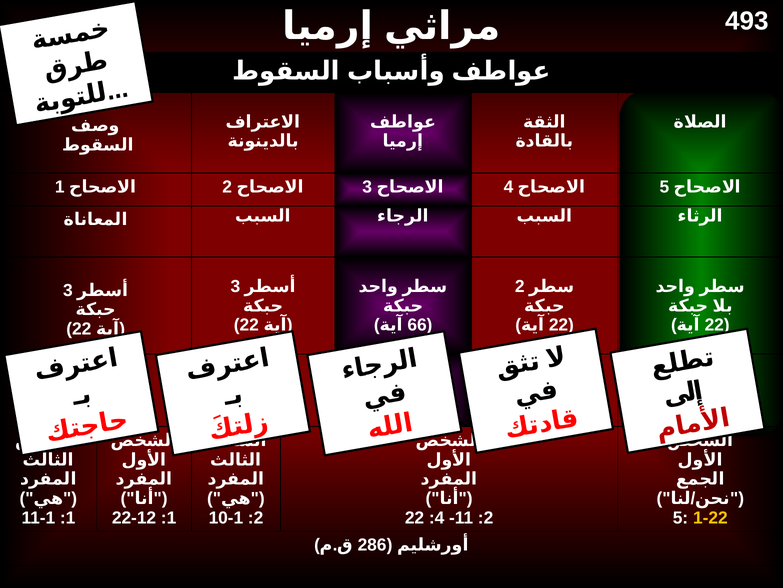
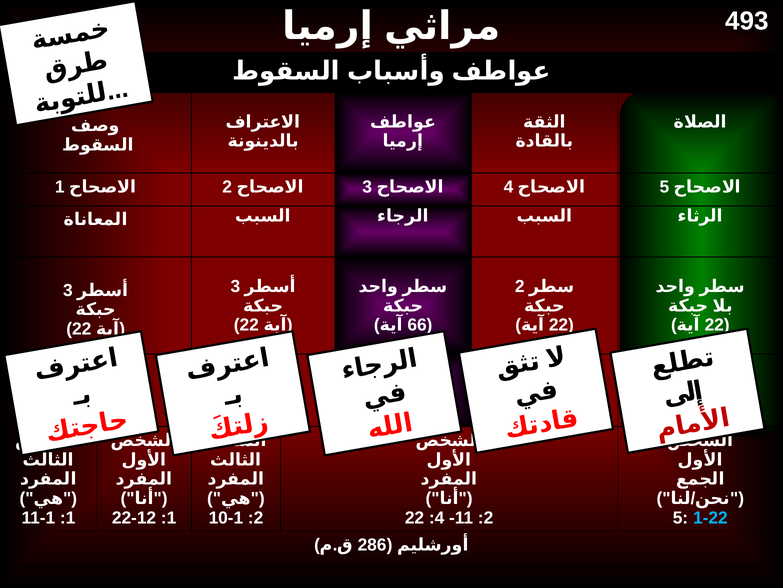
1-22 colour: yellow -> light blue (710, 517)
